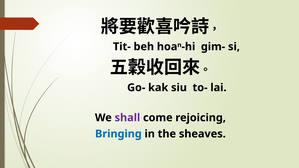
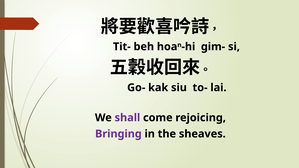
Bringing colour: blue -> purple (118, 134)
